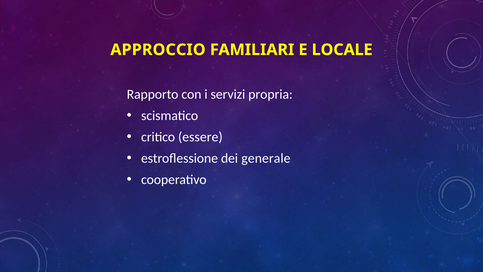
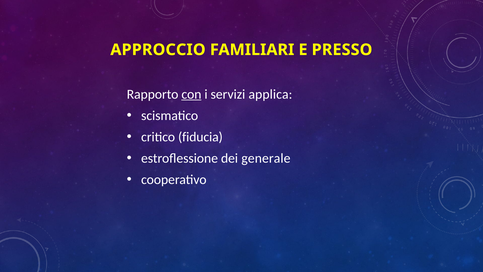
LOCALE: LOCALE -> PRESSO (342, 50)
con underline: none -> present (191, 94)
propria: propria -> applica (270, 94)
essere: essere -> fiducia (200, 137)
